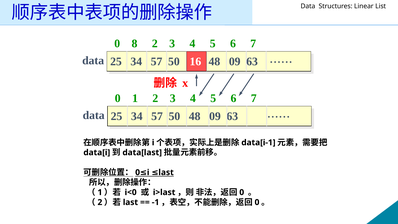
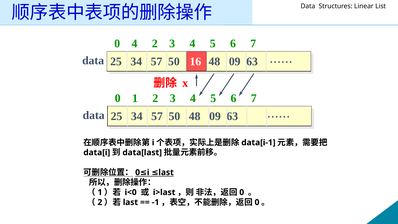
0 8: 8 -> 4 (135, 44)
